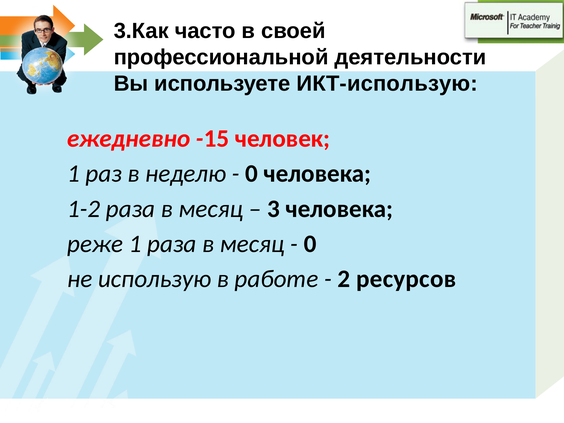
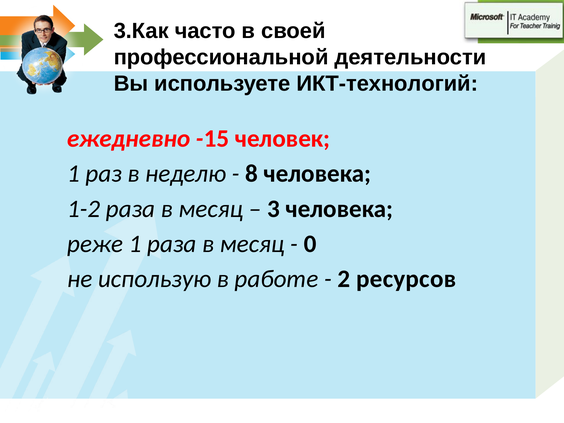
ИКТ-использую: ИКТ-использую -> ИКТ-технологий (387, 84)
0: 0 -> 8 (252, 174)
